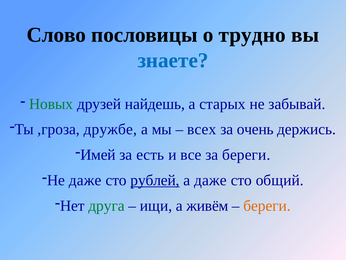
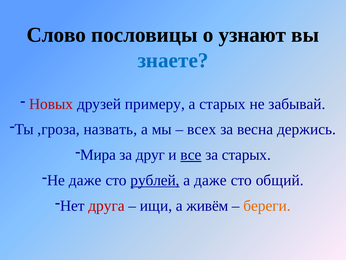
трудно: трудно -> узнают (252, 35)
Новых colour: green -> red (51, 104)
найдешь: найдешь -> примеру (155, 104)
дружбе: дружбе -> назвать (110, 129)
очень: очень -> весна (255, 129)
Имей: Имей -> Мира (98, 155)
есть: есть -> друг (150, 155)
все underline: none -> present (191, 155)
за береги: береги -> старых (246, 155)
друга colour: green -> red (107, 205)
